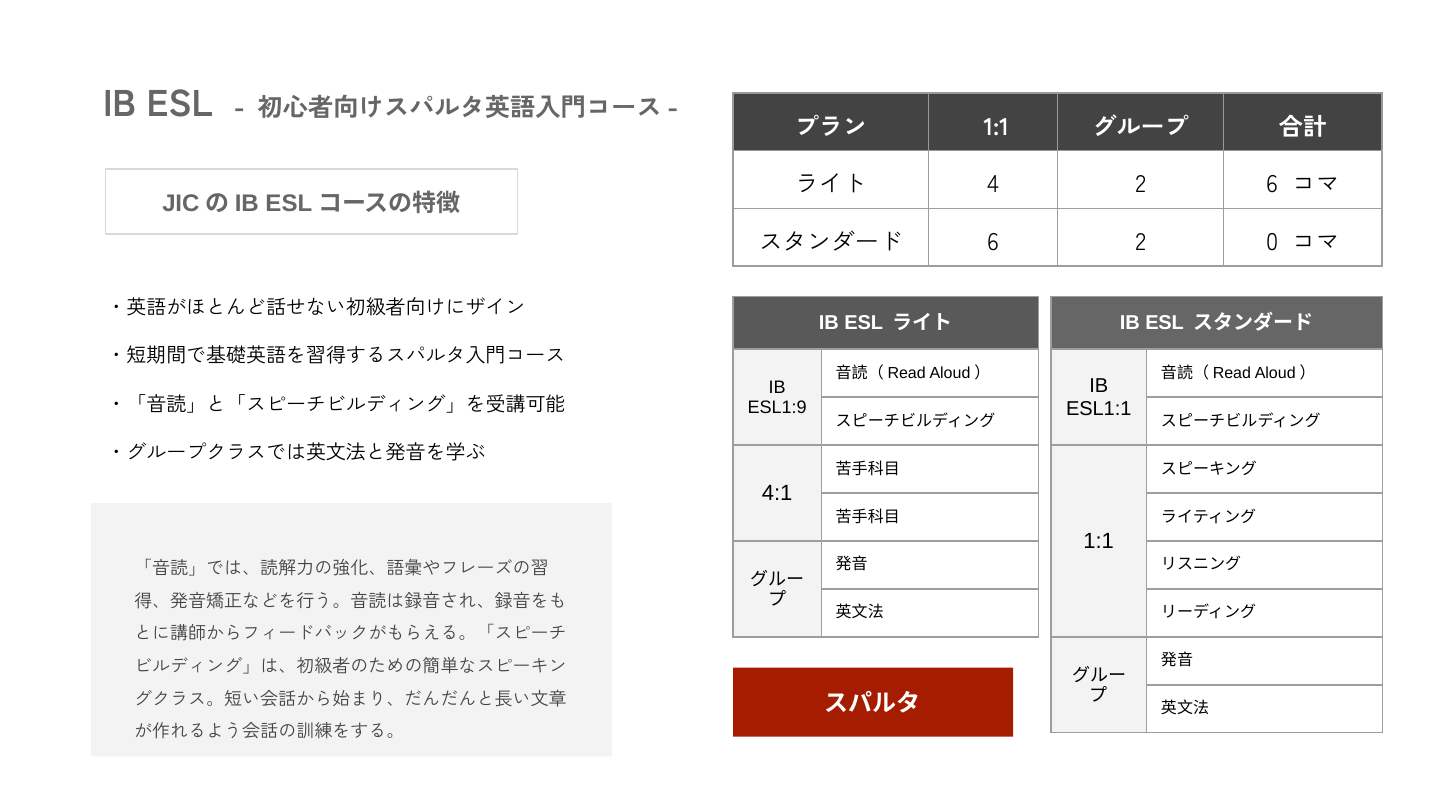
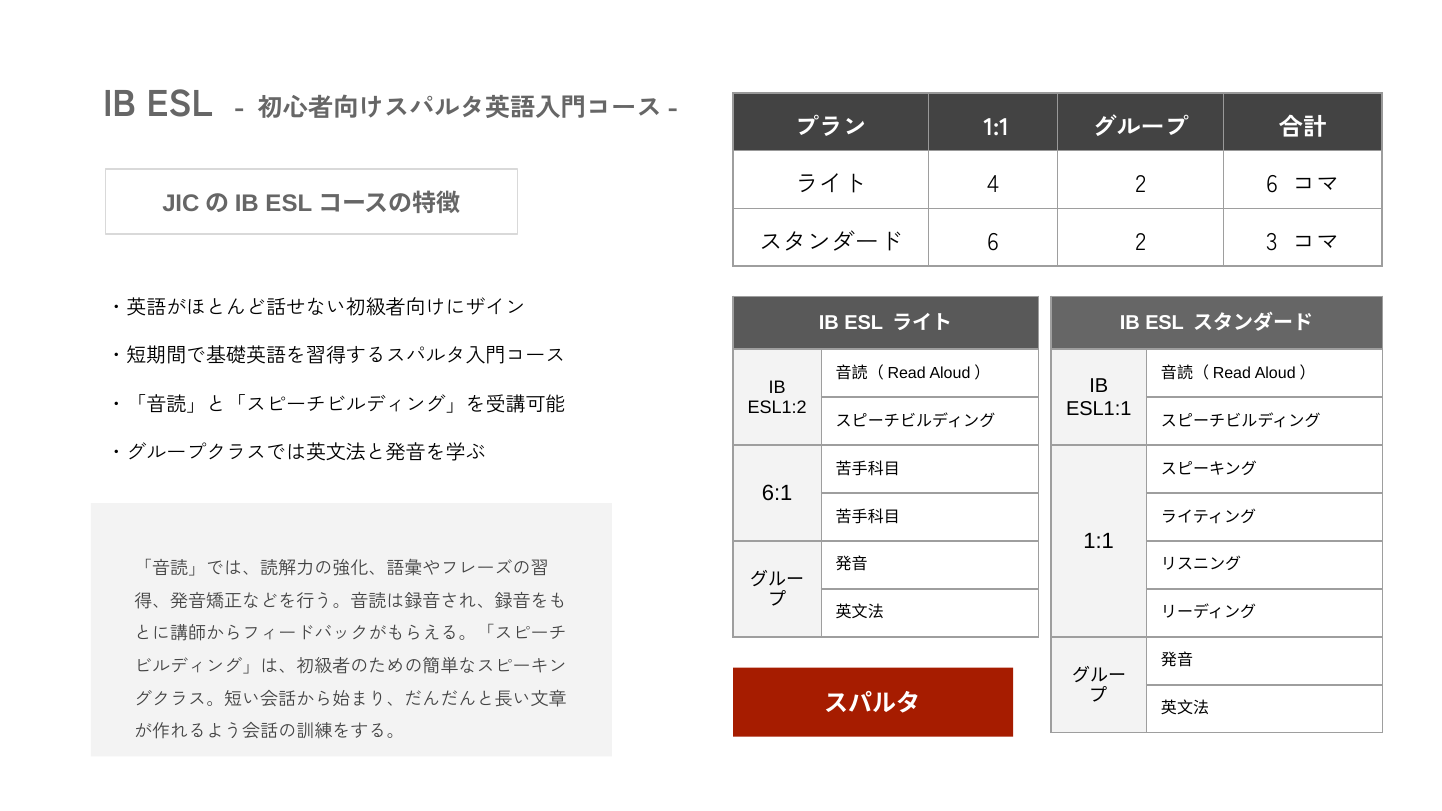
0: 0 -> 3 (1272, 243)
ESL1:9: ESL1:9 -> ESL1:2 (777, 408)
4:1: 4:1 -> 6:1 (777, 494)
